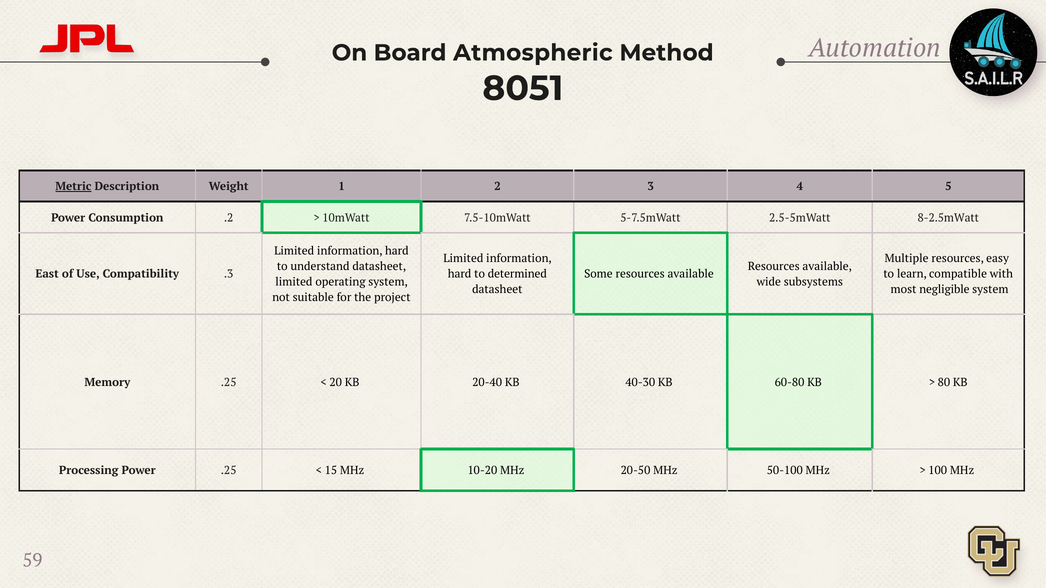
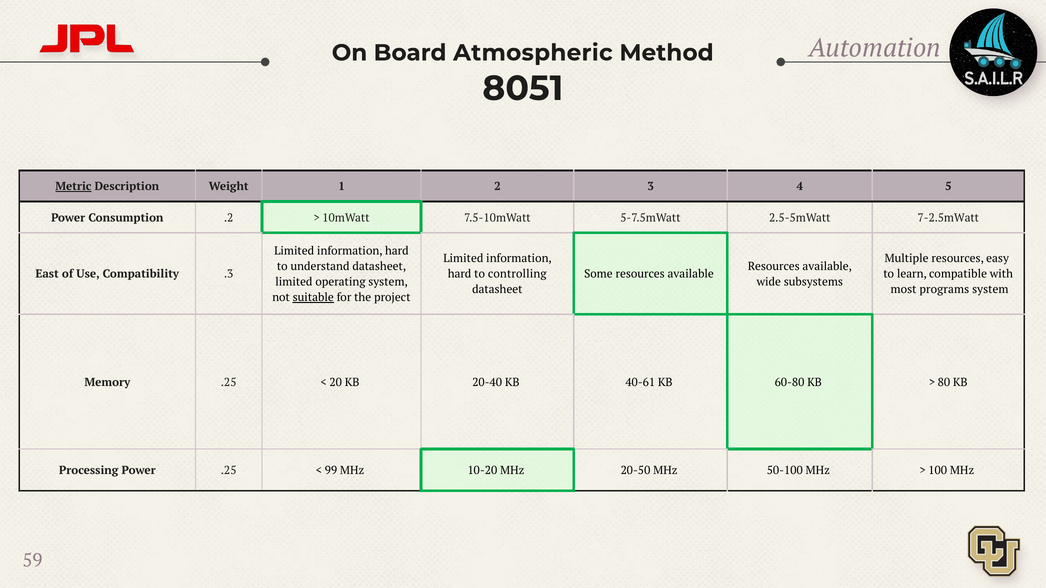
8-2.5mWatt: 8-2.5mWatt -> 7-2.5mWatt (948, 218)
determined: determined -> controlling (517, 274)
negligible: negligible -> programs (944, 290)
suitable underline: none -> present (313, 298)
40-30: 40-30 -> 40-61 (640, 383)
15: 15 -> 99 (331, 471)
